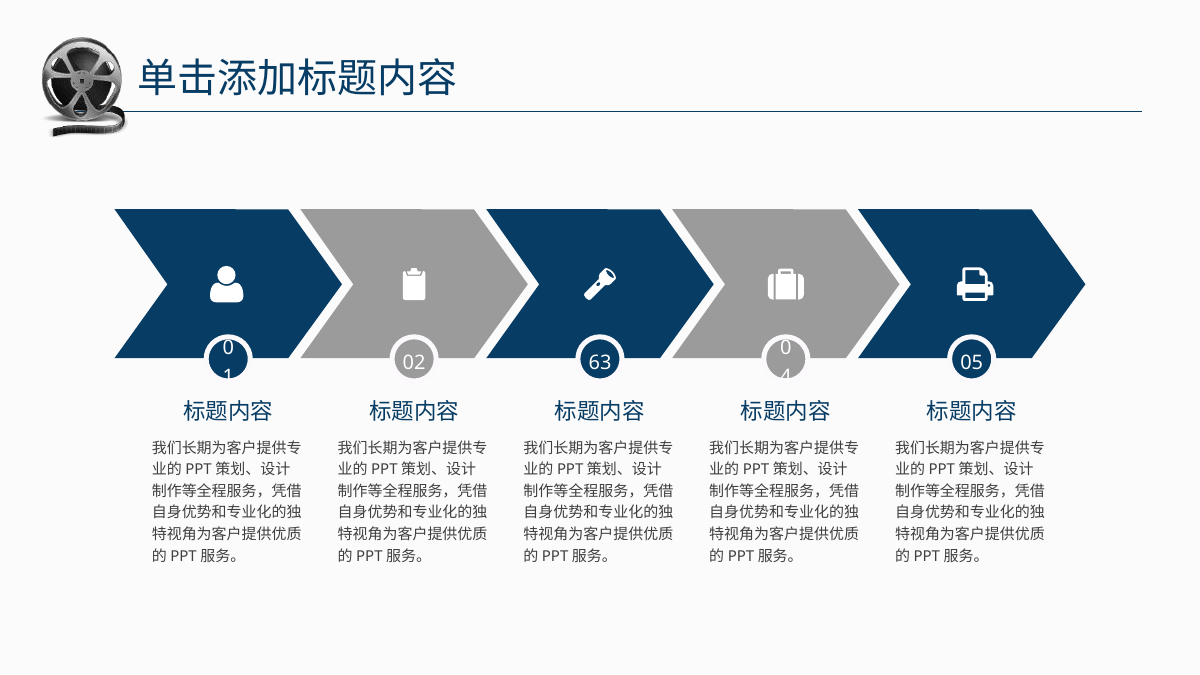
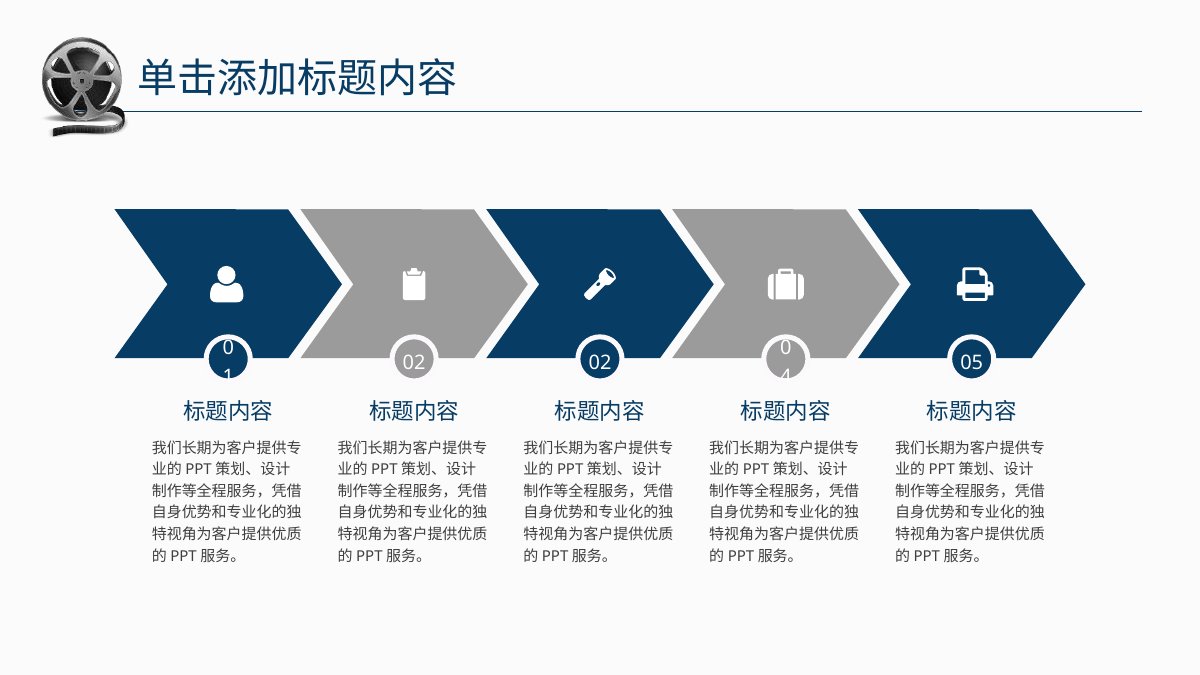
02 63: 63 -> 02 (600, 363)
